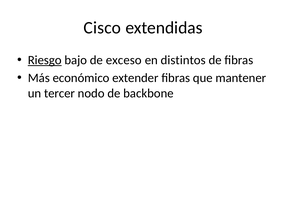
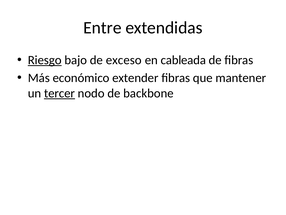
Cisco: Cisco -> Entre (102, 28)
distintos: distintos -> cableada (183, 60)
tercer underline: none -> present (60, 93)
